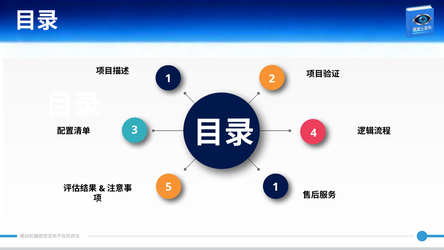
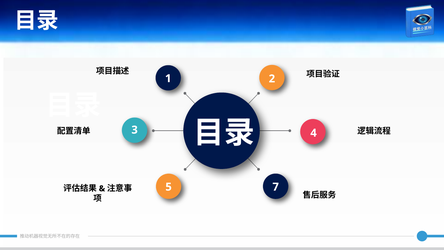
5 1: 1 -> 7 (276, 187)
